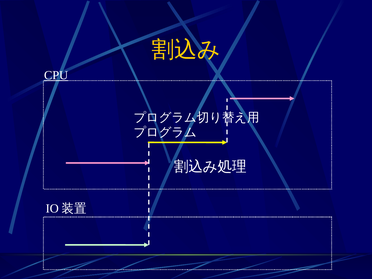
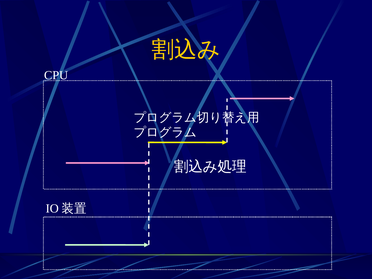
CPU underline: present -> none (56, 75)
